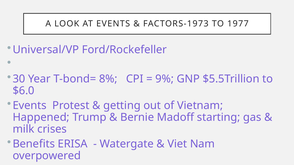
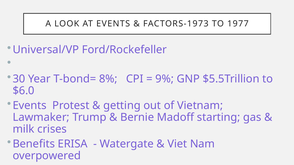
Happened: Happened -> Lawmaker (41, 118)
